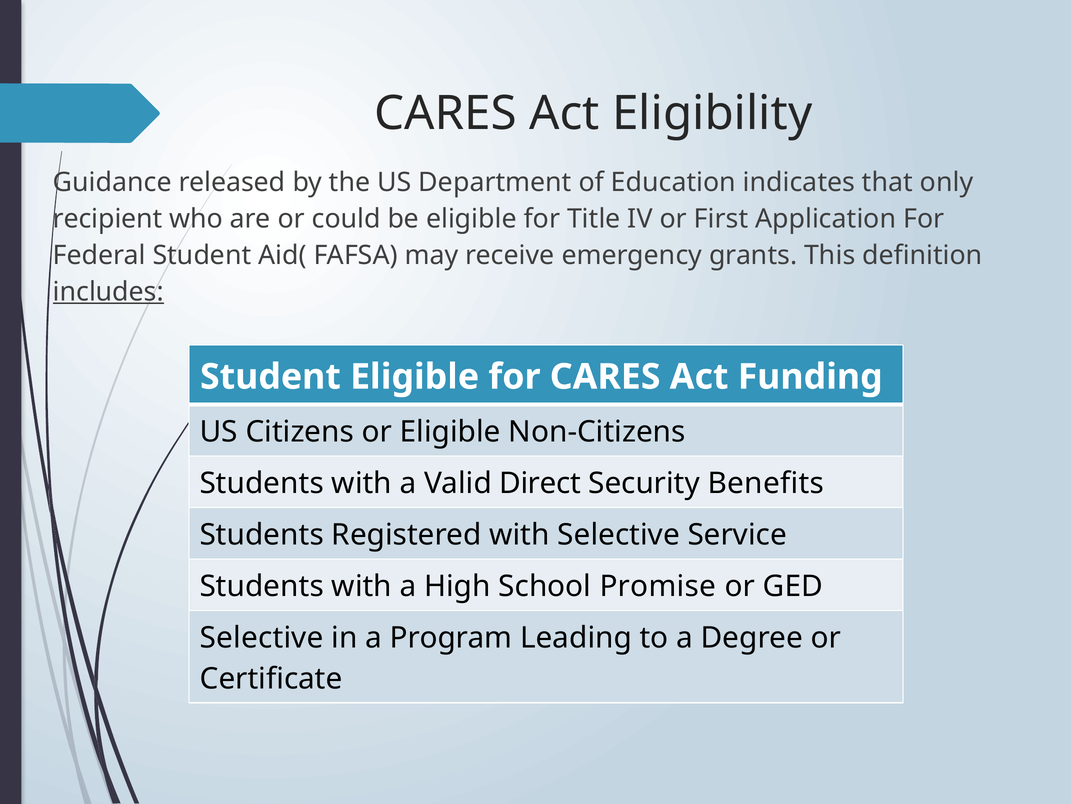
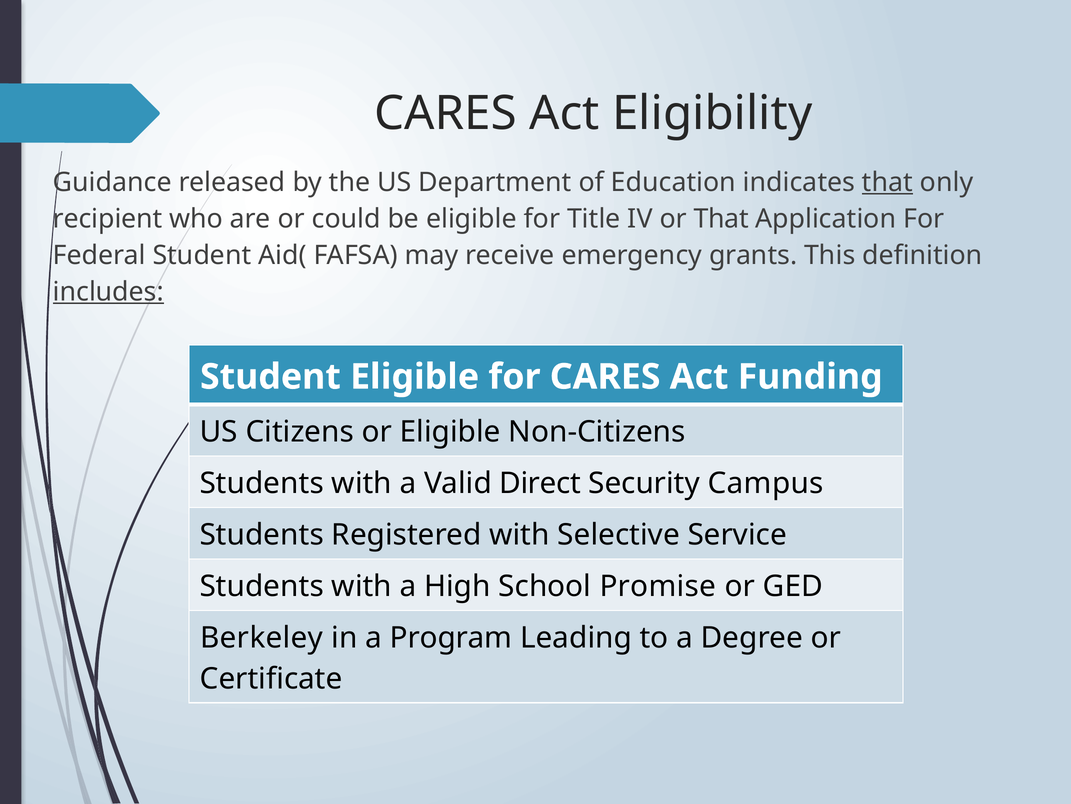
that underline: none -> present (887, 182)
or First: First -> That (721, 219)
Benefits: Benefits -> Campus (766, 483)
Selective: Selective -> Berkeley (262, 637)
